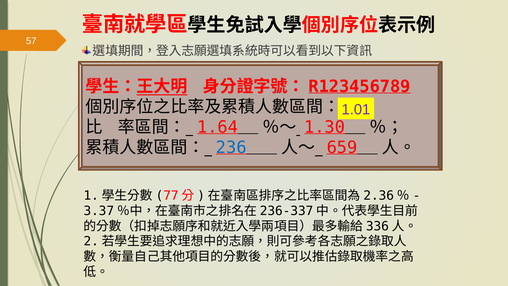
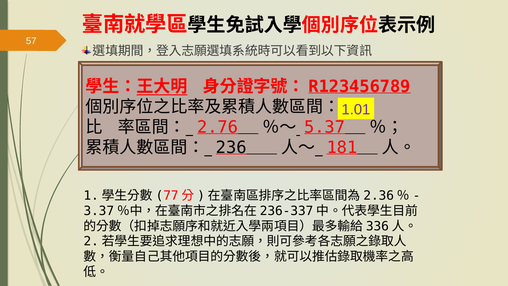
1.64: 1.64 -> 2.76 (218, 127)
1.30: 1.30 -> 5.37 (325, 127)
236 colour: blue -> black (231, 148)
659: 659 -> 181 (342, 148)
